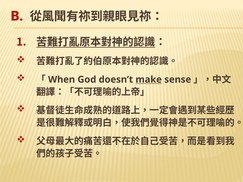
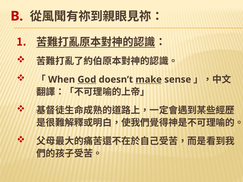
God underline: none -> present (87, 80)
